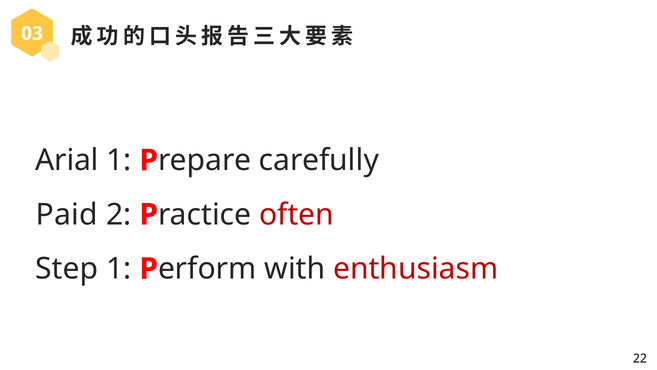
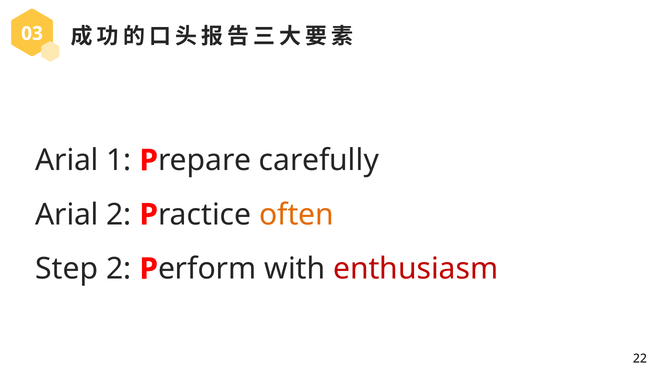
Paid: Paid -> Arial (67, 214)
often colour: red -> orange (297, 214)
Step 1: 1 -> 2 (119, 269)
